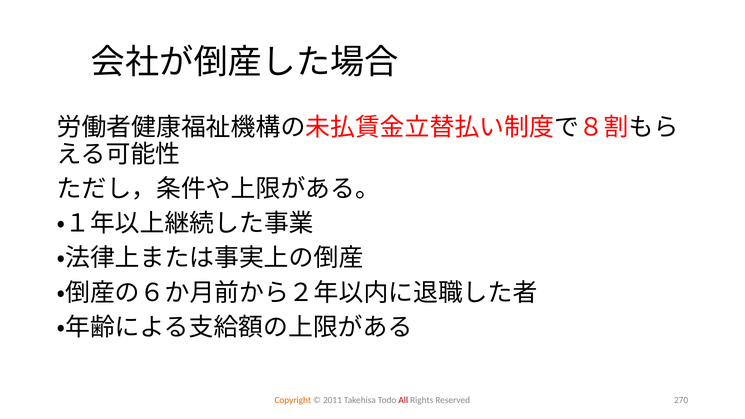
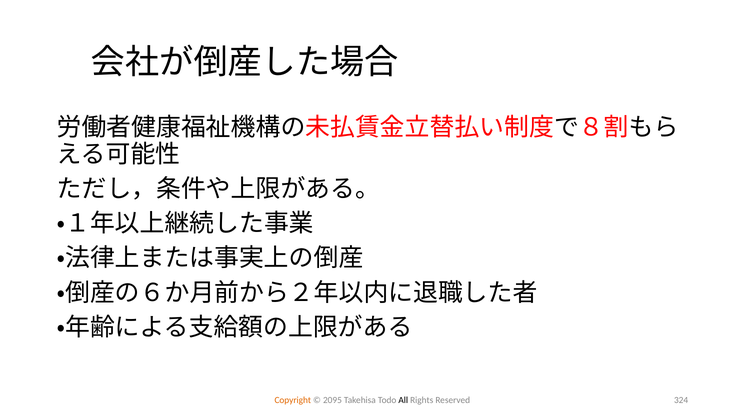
2011: 2011 -> 2095 (332, 400)
All colour: red -> black (403, 400)
270: 270 -> 324 (681, 400)
